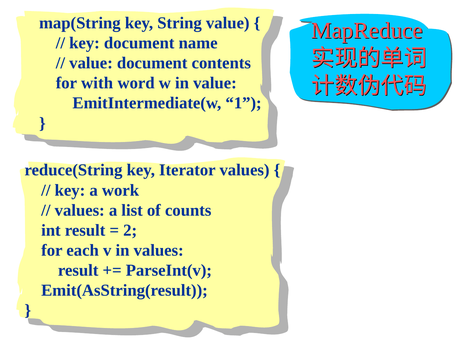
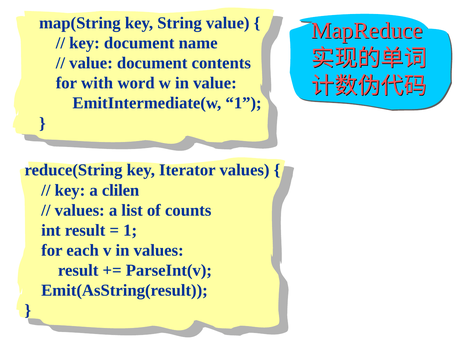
work: work -> clilen (121, 190)
2: 2 -> 1 (130, 230)
